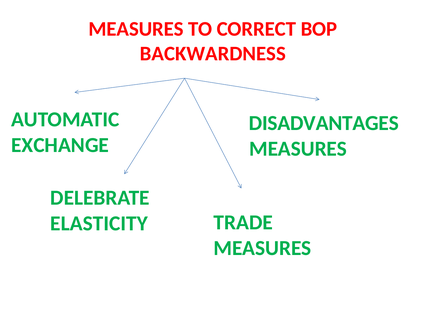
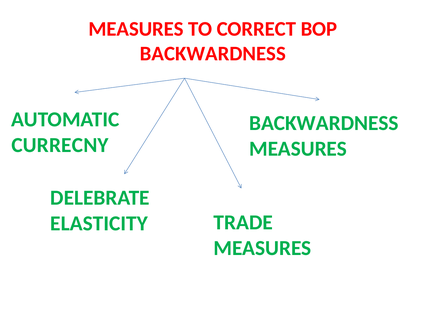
DISADVANTAGES: DISADVANTAGES -> BACKWARDNESS (324, 123)
EXCHANGE: EXCHANGE -> CURRECNY (60, 145)
